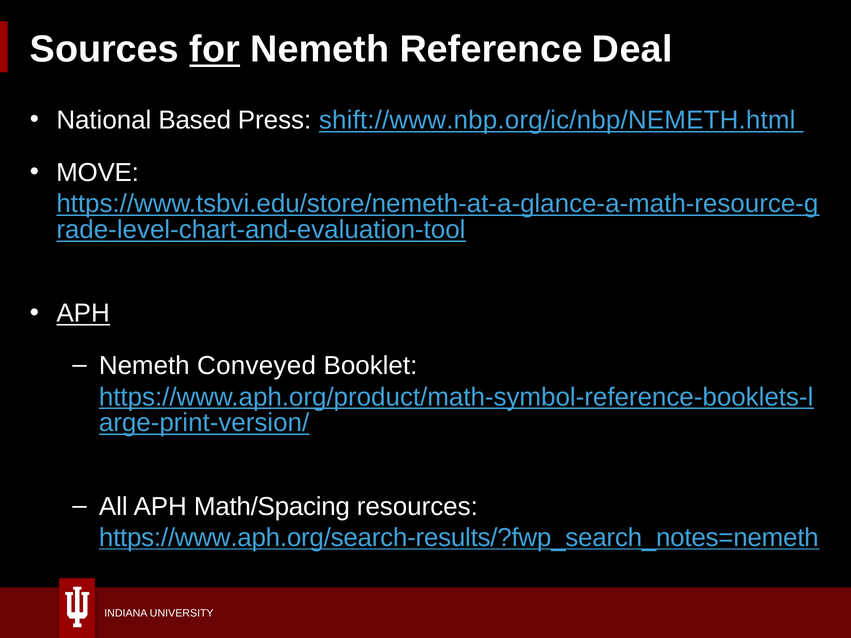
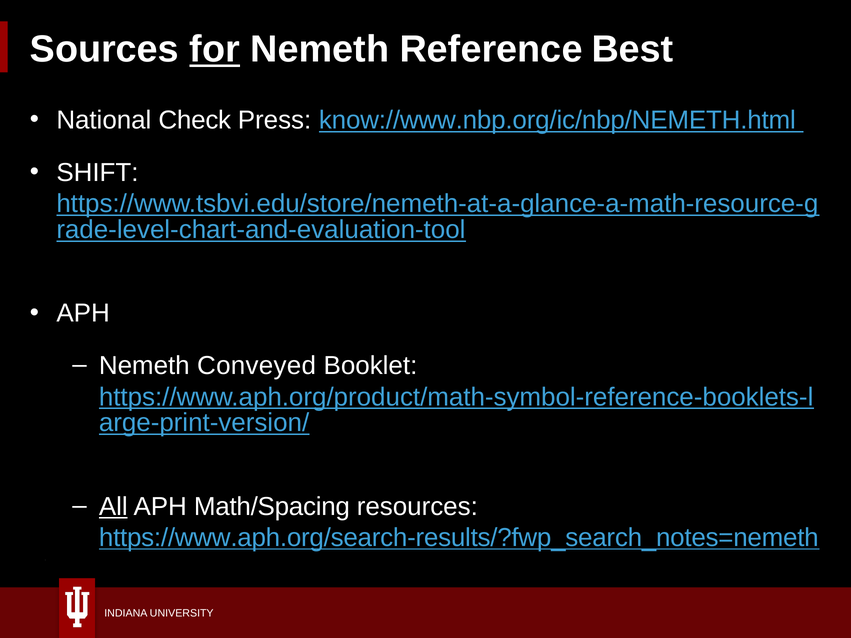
Deal: Deal -> Best (633, 49)
Based: Based -> Check (195, 120)
shift://www.nbp.org/ic/nbp/NEMETH.html: shift://www.nbp.org/ic/nbp/NEMETH.html -> know://www.nbp.org/ic/nbp/NEMETH.html (557, 120)
MOVE: MOVE -> SHIFT (97, 173)
APH underline: present -> none (83, 313)
All underline: none -> present (113, 507)
